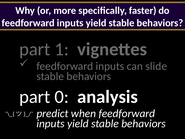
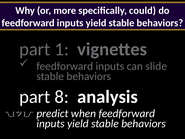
faster: faster -> could (143, 11)
0: 0 -> 8 (62, 97)
